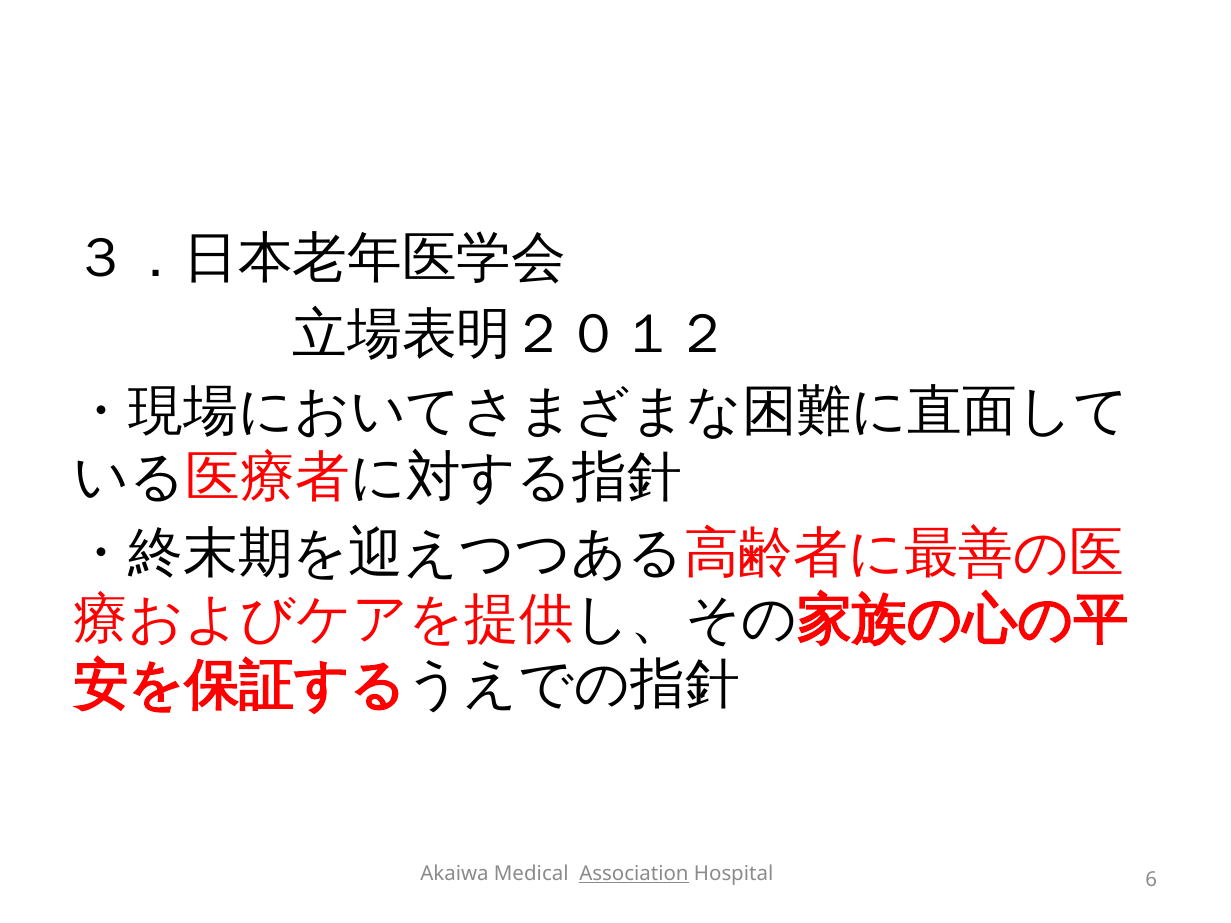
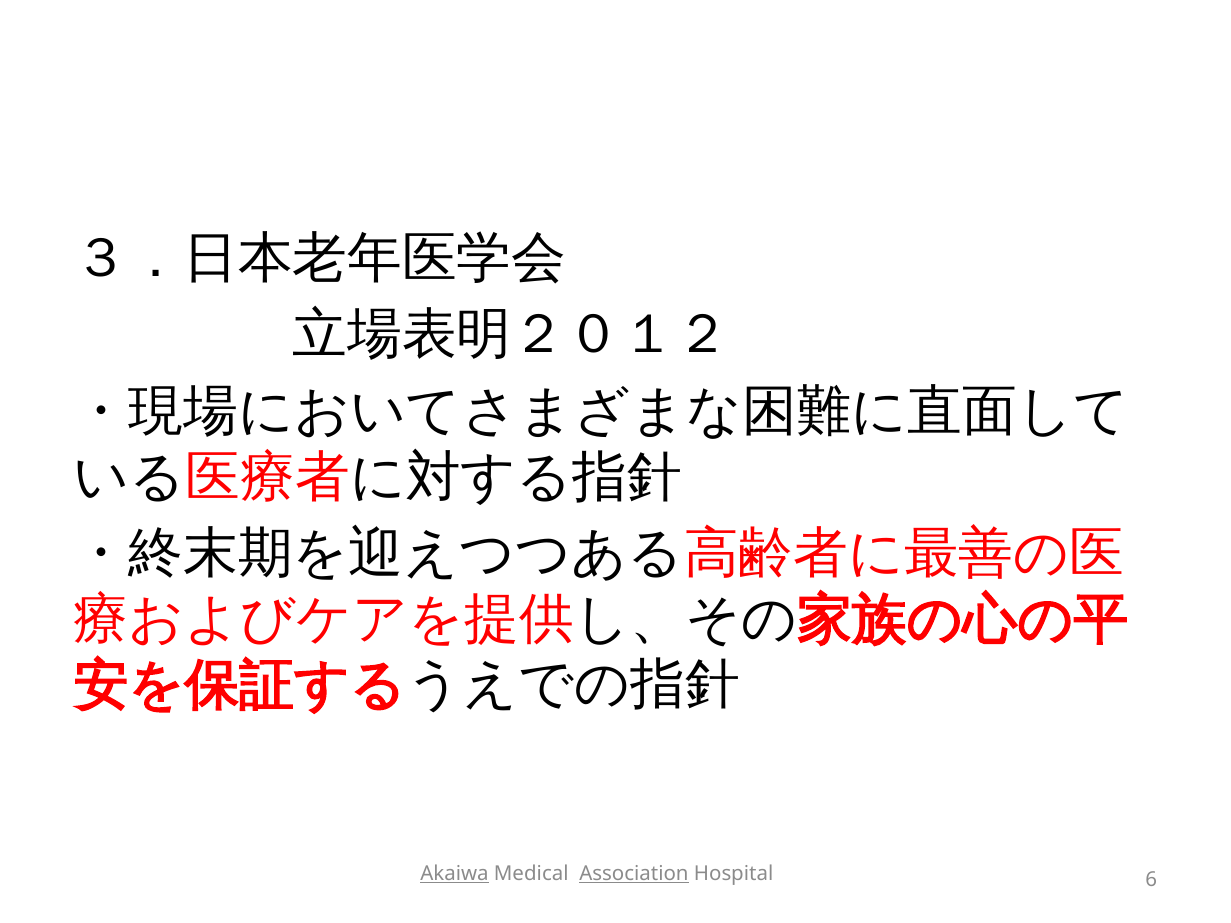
Akaiwa underline: none -> present (454, 874)
